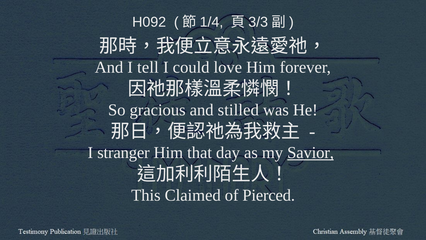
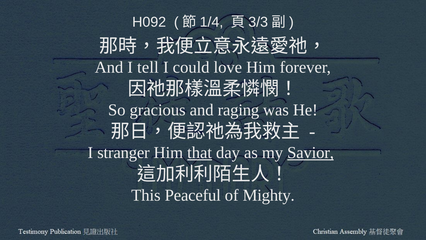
stilled: stilled -> raging (238, 110)
that underline: none -> present (200, 152)
Claimed: Claimed -> Peaceful (193, 195)
Pierced: Pierced -> Mighty (269, 195)
